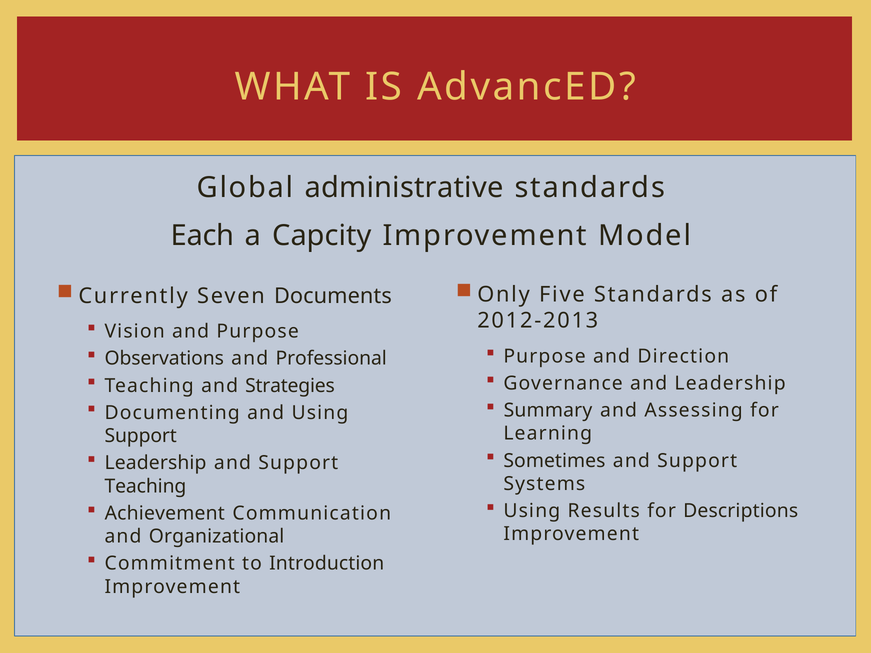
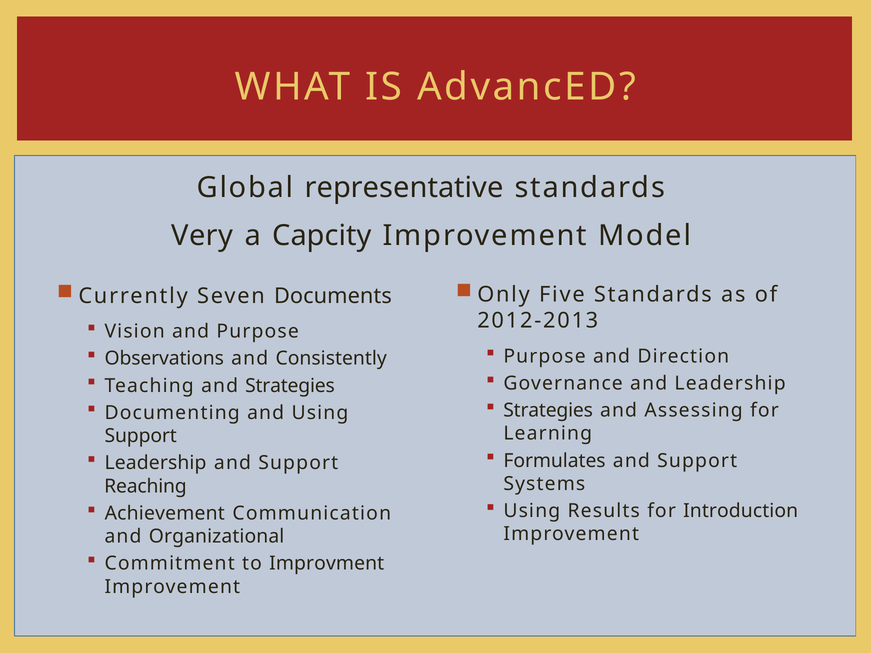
administrative: administrative -> representative (404, 188)
Each: Each -> Very (202, 236)
Professional: Professional -> Consistently (331, 359)
Summary: Summary -> Strategies (548, 411)
Sometimes: Sometimes -> Formulates (555, 461)
Teaching: Teaching -> Reaching (145, 486)
Descriptions: Descriptions -> Introduction (741, 511)
Introduction: Introduction -> Improvment (327, 564)
